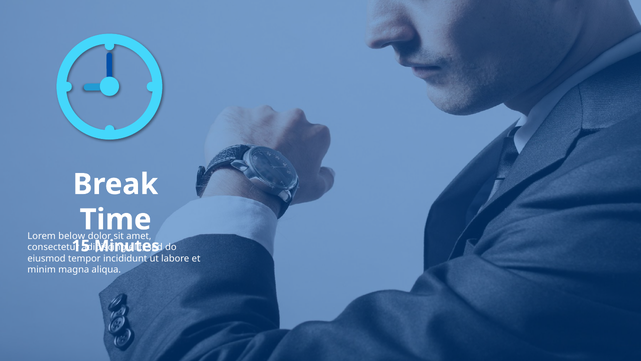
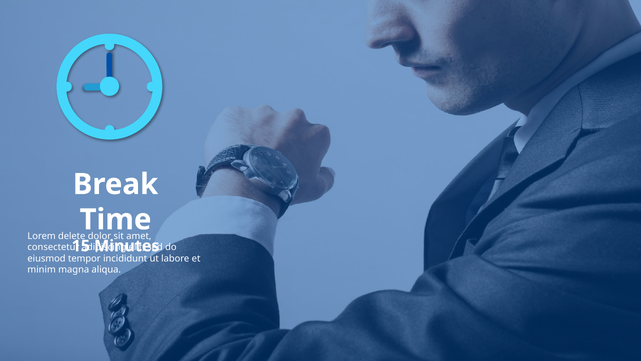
below: below -> delete (72, 236)
